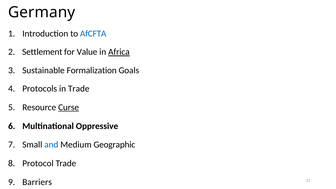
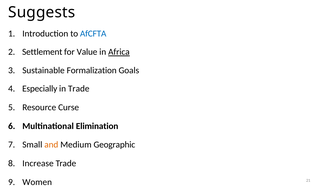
Germany: Germany -> Suggests (42, 12)
Protocols: Protocols -> Especially (40, 89)
Curse underline: present -> none (69, 107)
Oppressive: Oppressive -> Elimination (97, 126)
and colour: blue -> orange (51, 145)
Protocol: Protocol -> Increase (38, 163)
Barriers: Barriers -> Women (37, 182)
